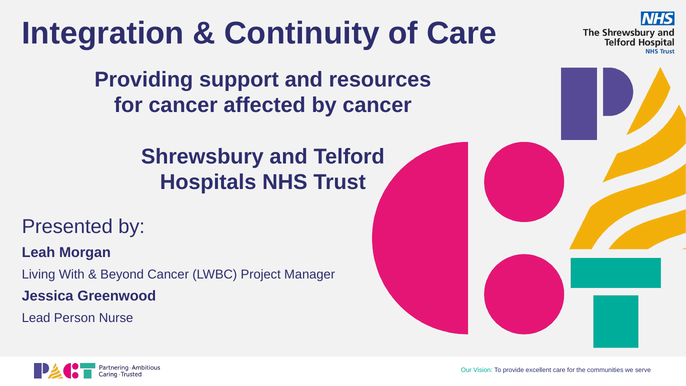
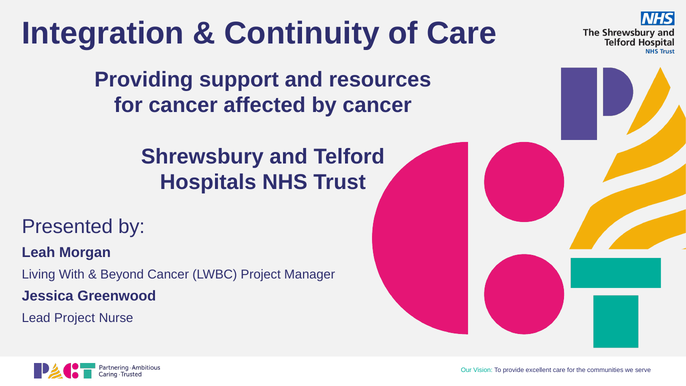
Lead Person: Person -> Project (75, 318)
